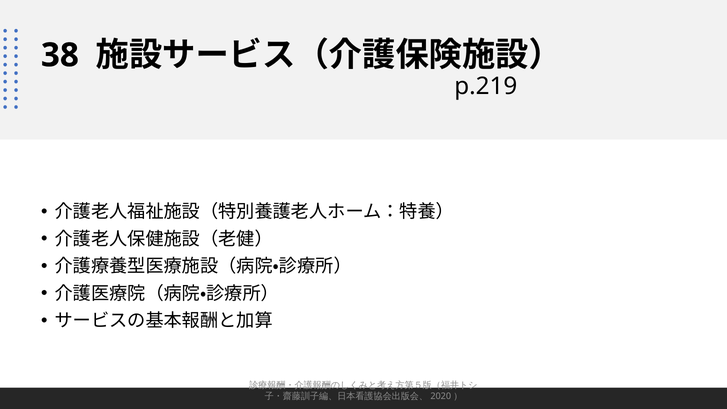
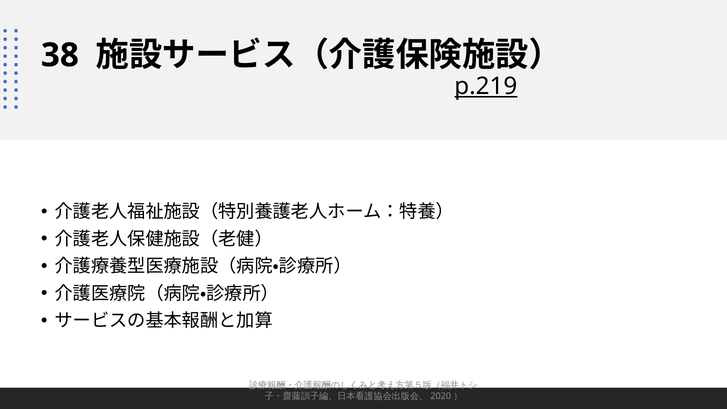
p.219 underline: none -> present (486, 86)
